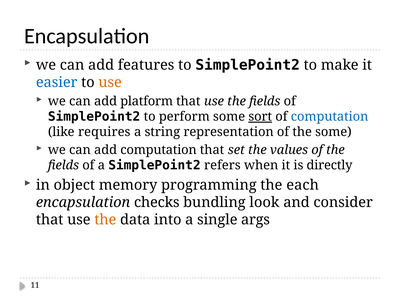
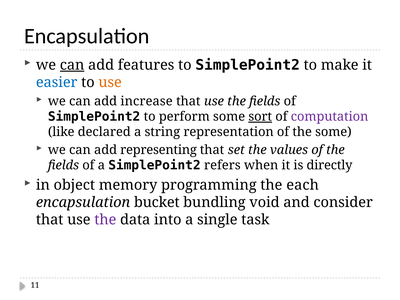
can underline: none -> present (72, 65)
platform: platform -> increase (147, 101)
computation colour: blue -> purple (330, 117)
requires: requires -> declared (104, 132)
add computation: computation -> representing (159, 150)
checks: checks -> bucket (157, 202)
look: look -> void (264, 202)
the colour: orange -> purple (105, 220)
args: args -> task (255, 220)
